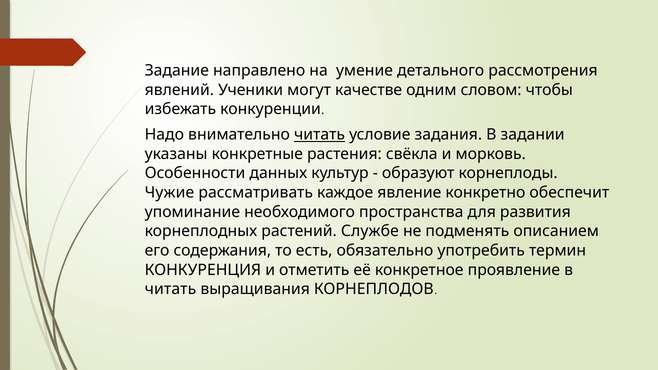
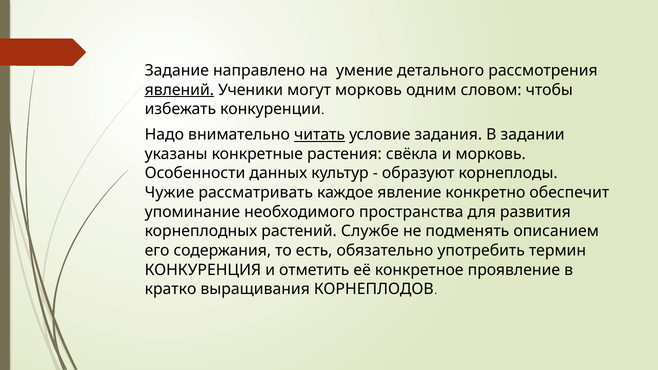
явлений underline: none -> present (179, 90)
могут качестве: качестве -> морковь (368, 90)
читать: читать -> кратко (171, 289)
